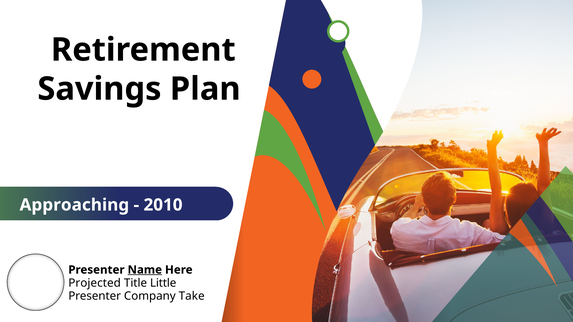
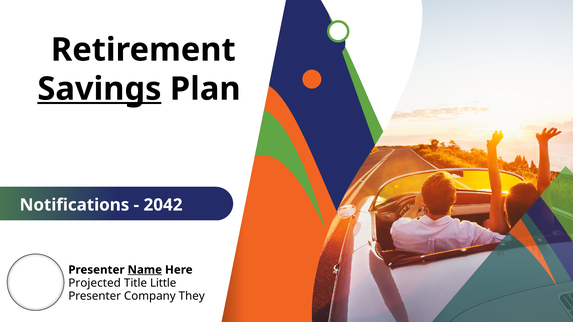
Savings underline: none -> present (99, 89)
Approaching: Approaching -> Notifications (74, 205)
2010: 2010 -> 2042 (163, 205)
Take: Take -> They (192, 296)
